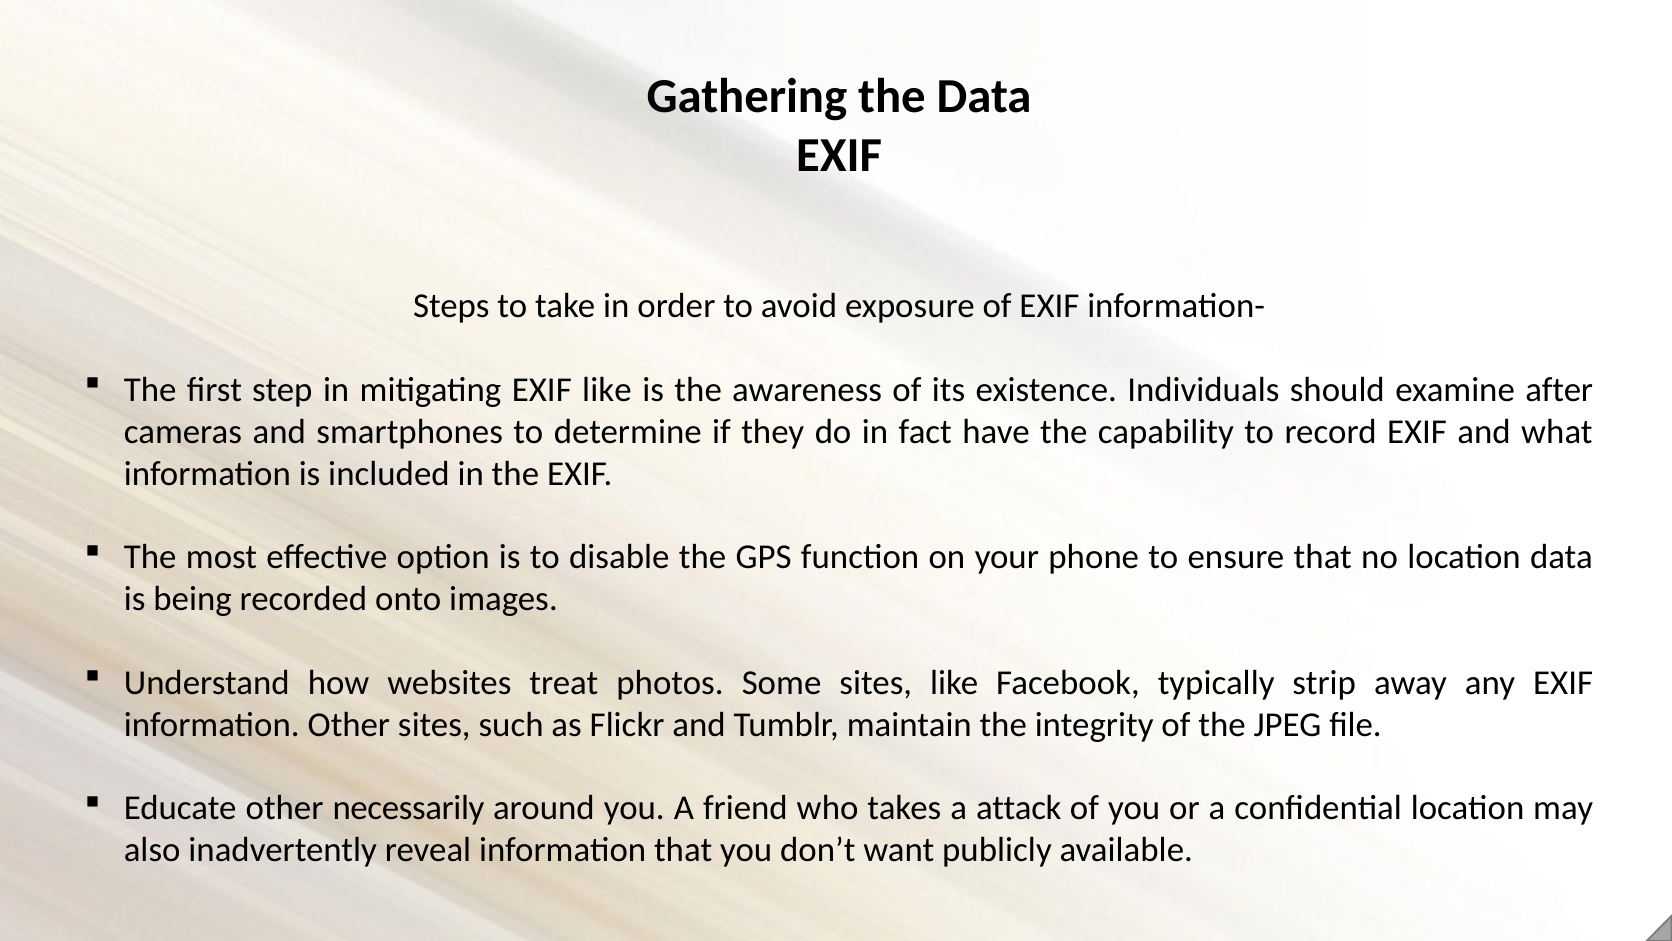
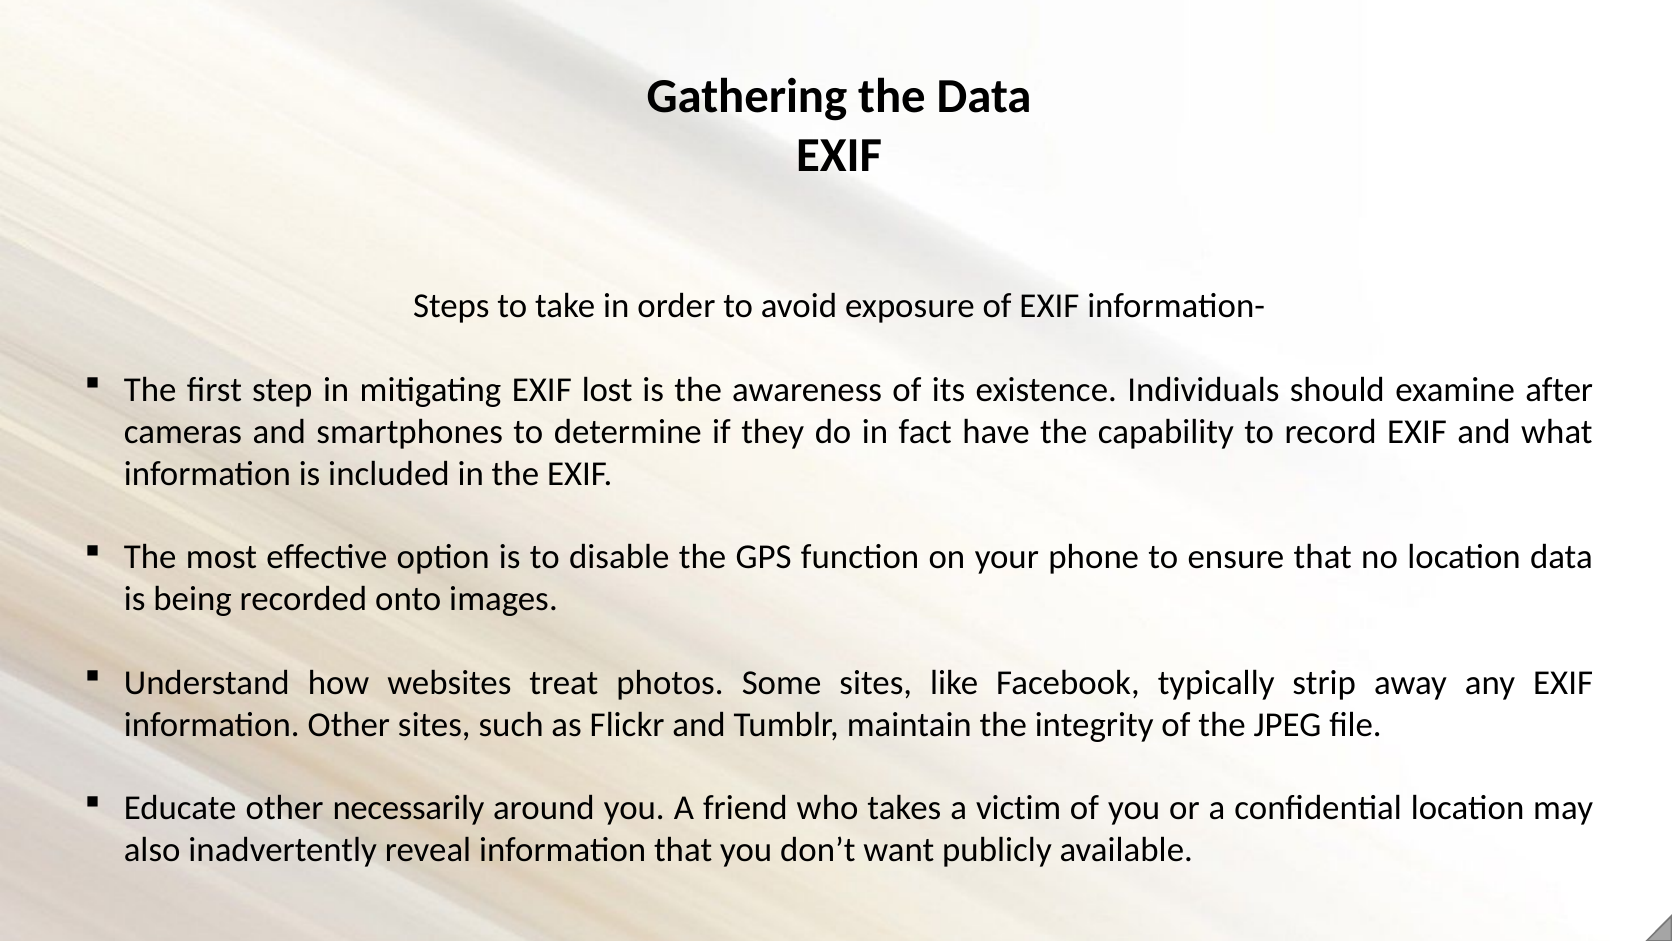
EXIF like: like -> lost (607, 390)
attack: attack -> victim (1019, 808)
